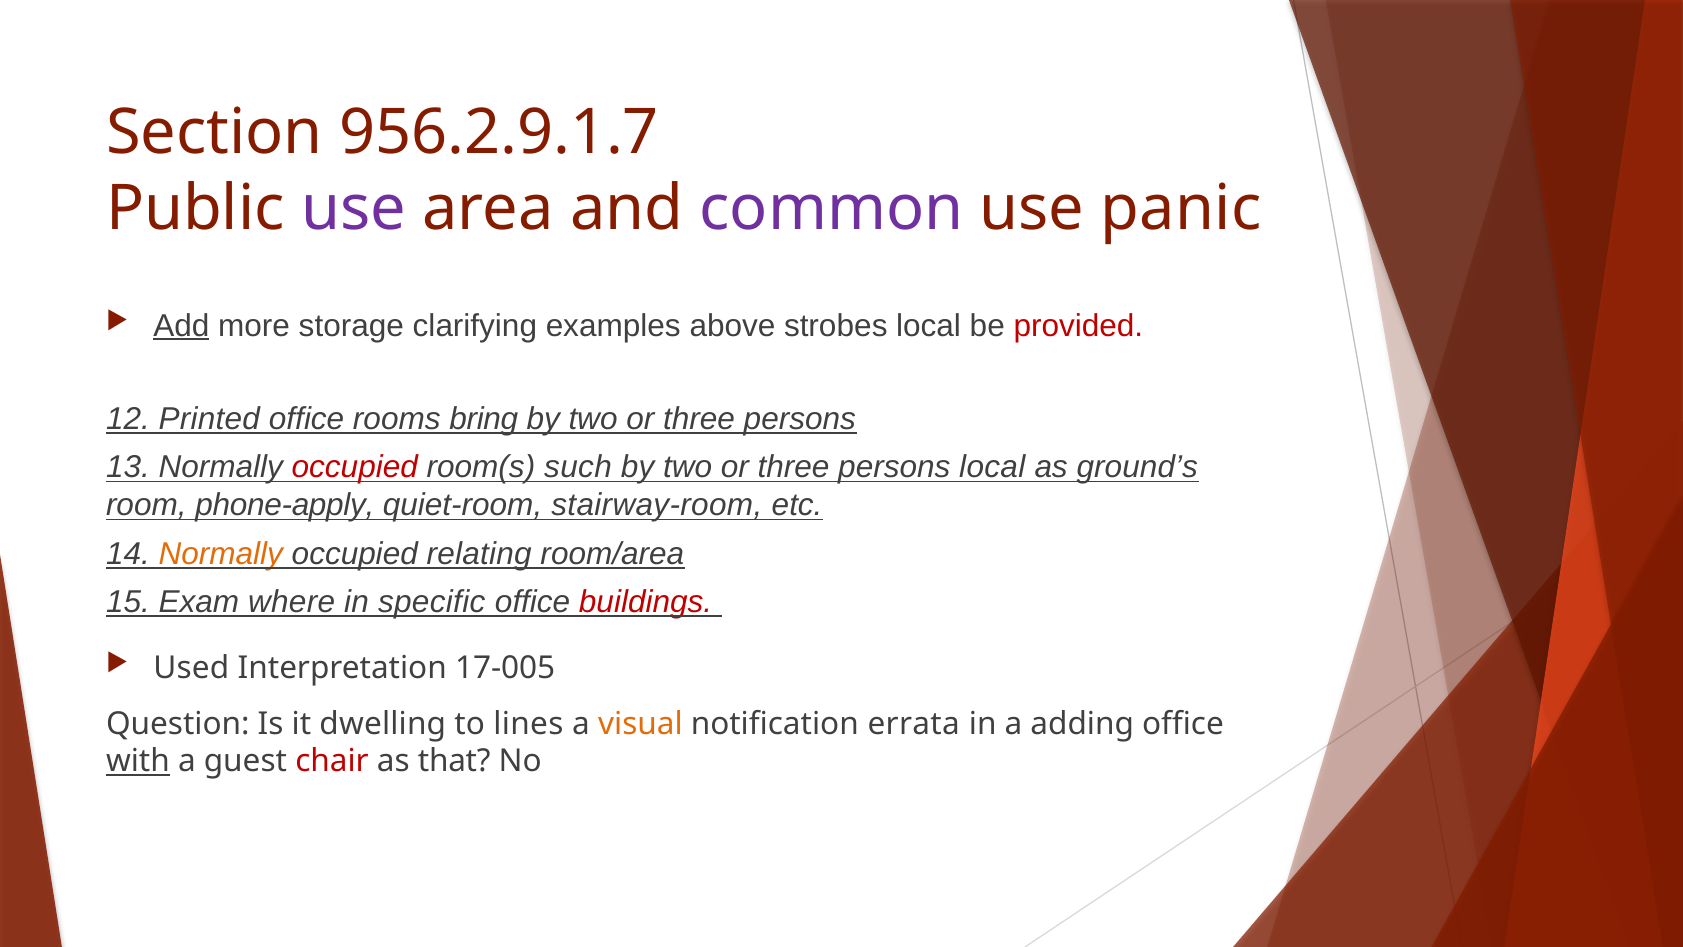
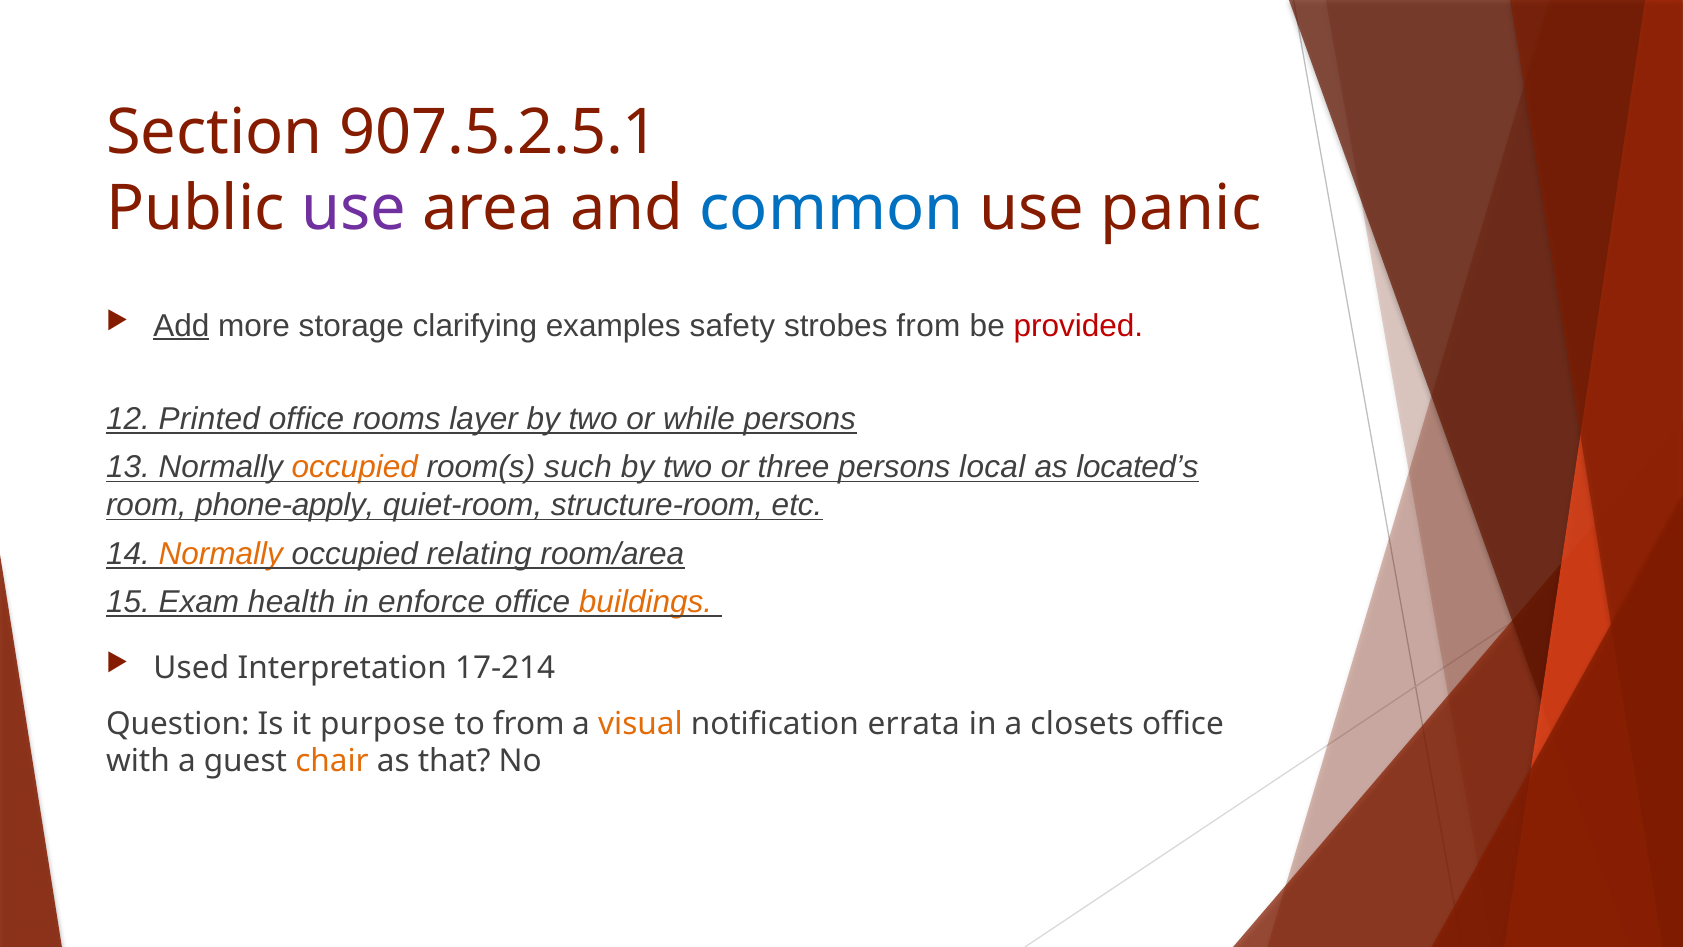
956.2.9.1.7: 956.2.9.1.7 -> 907.5.2.5.1 (499, 133)
common colour: purple -> blue (831, 208)
above: above -> safety (732, 326)
strobes local: local -> from (928, 326)
bring: bring -> layer (484, 419)
three: three -> while (699, 419)
occupied colour: red -> orange (355, 467)
ground’s: ground’s -> located’s (1137, 467)
stairway-room: stairway-room -> structure-room (657, 505)
where: where -> health (292, 602)
specific: specific -> enforce (432, 602)
buildings colour: red -> orange (646, 602)
17-005: 17-005 -> 17-214 (505, 668)
dwelling: dwelling -> purpose (383, 723)
to lines: lines -> from (529, 723)
adding: adding -> closets (1082, 723)
with underline: present -> none (138, 761)
chair colour: red -> orange (332, 761)
